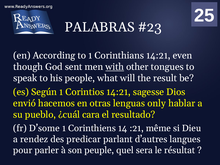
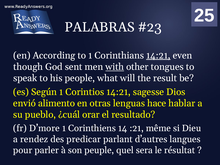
14:21 underline: none -> present (158, 55)
hacemos: hacemos -> alimento (57, 103)
only: only -> hace (157, 103)
cara: cara -> orar (91, 115)
D’some: D’some -> D’more (44, 128)
